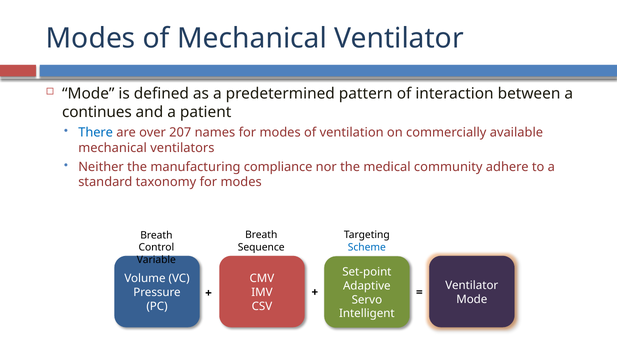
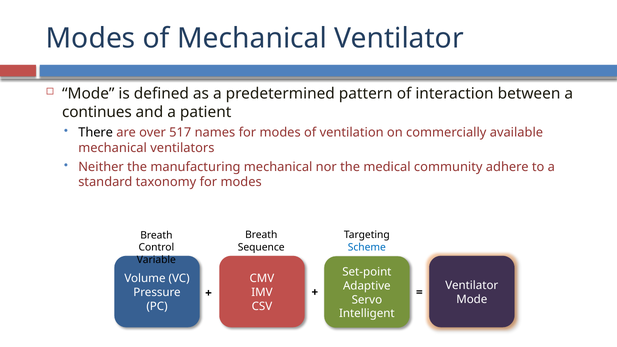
There colour: blue -> black (96, 132)
207: 207 -> 517 (180, 132)
manufacturing compliance: compliance -> mechanical (278, 167)
